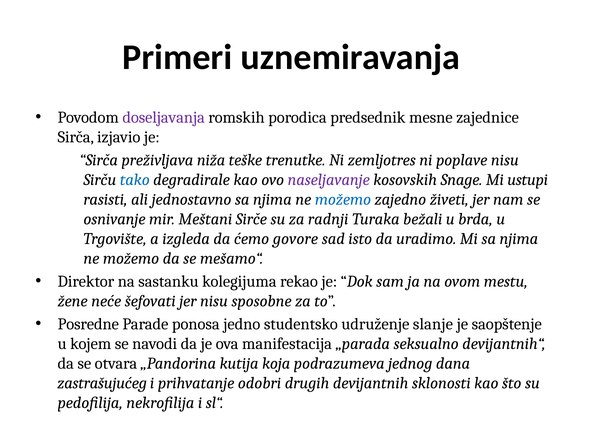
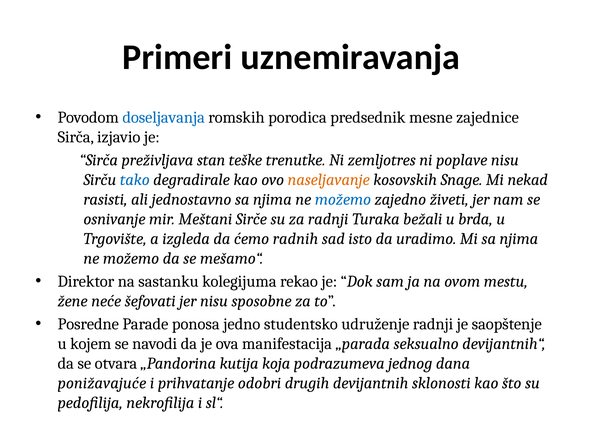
doseljavanja colour: purple -> blue (164, 117)
niža: niža -> stan (211, 160)
naseljavanje colour: purple -> orange (329, 180)
ustupi: ustupi -> nekad (528, 180)
govore: govore -> radnih (295, 239)
udruženje slanje: slanje -> radnji (433, 324)
zastrašujućeg: zastrašujućeg -> ponižavajuće (102, 383)
